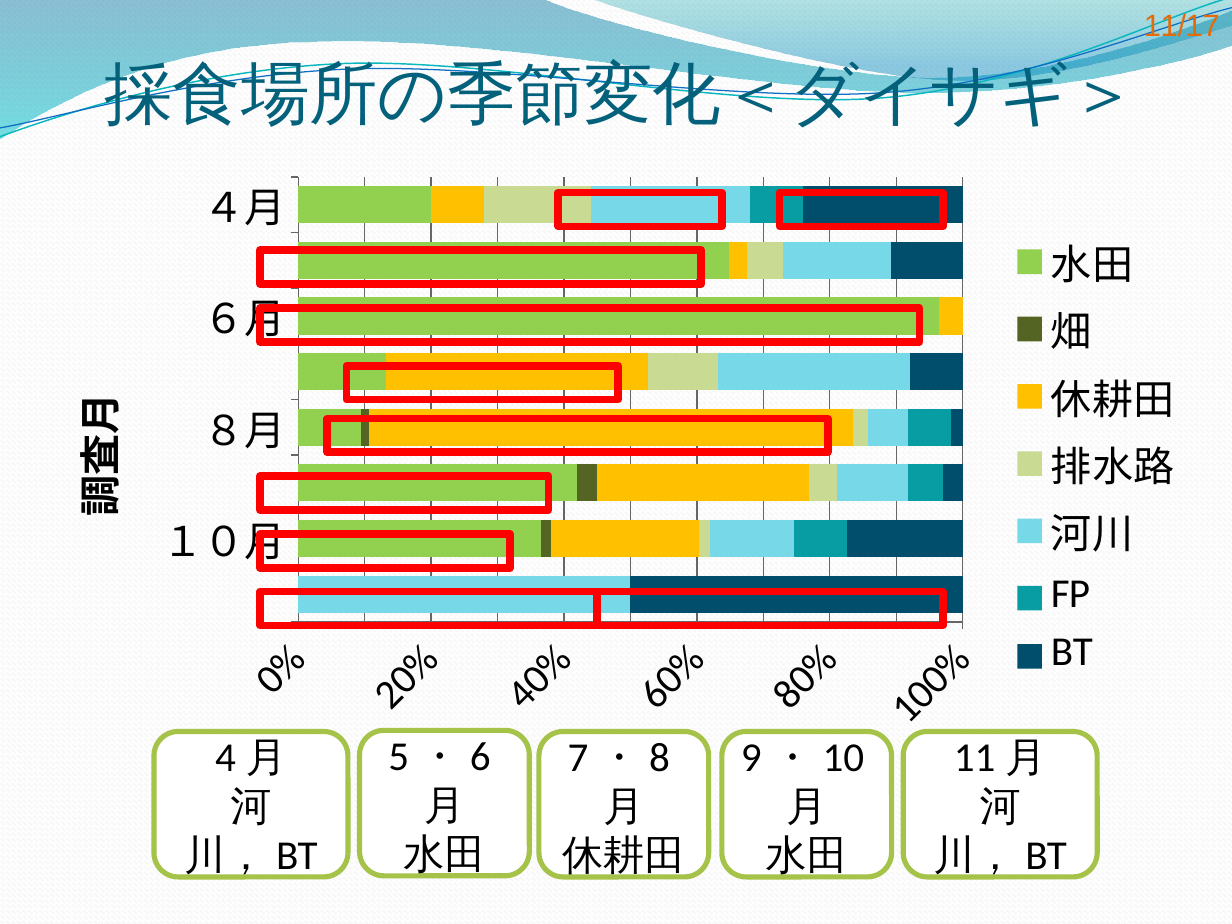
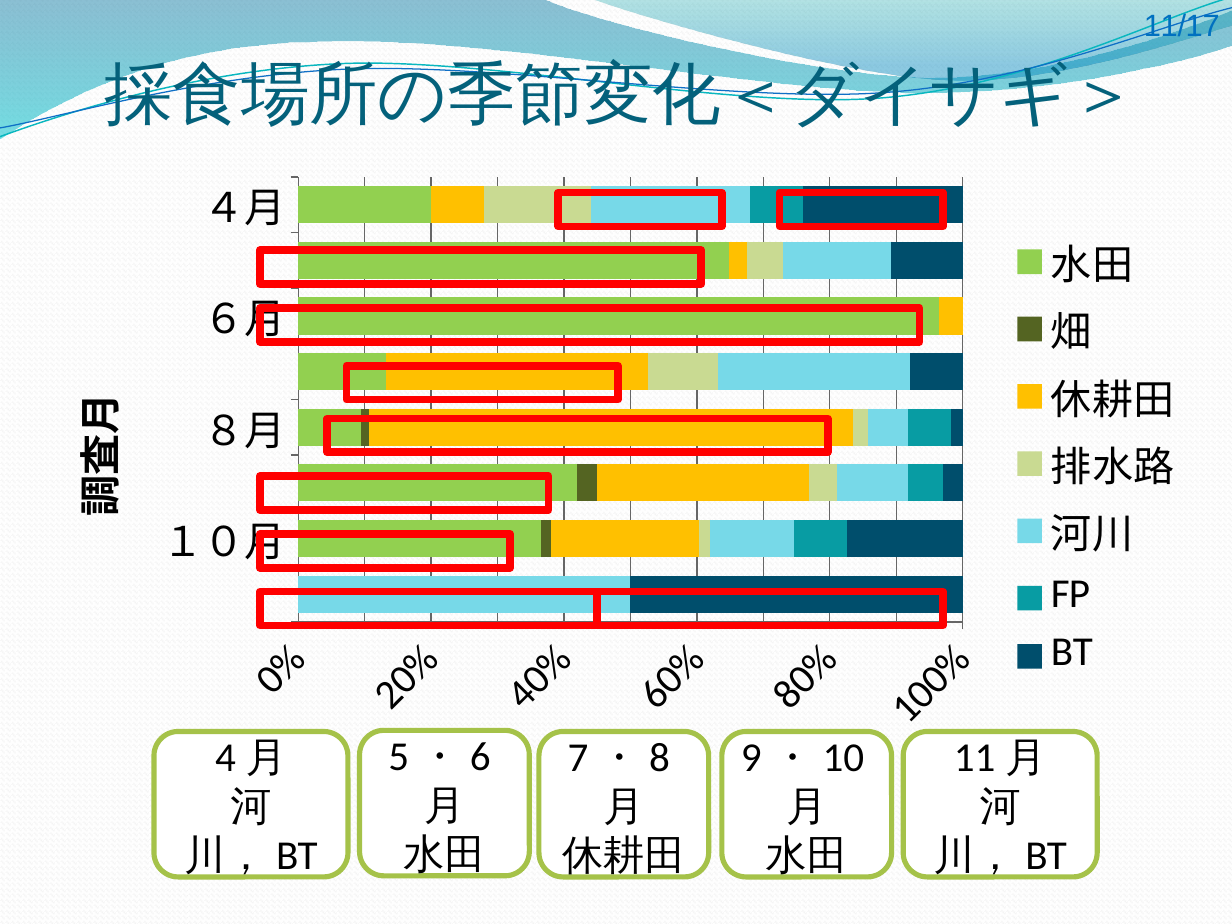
11/17 colour: orange -> blue (1182, 27)
